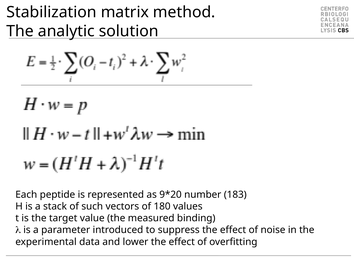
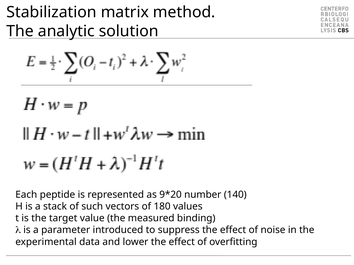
183: 183 -> 140 (235, 195)
